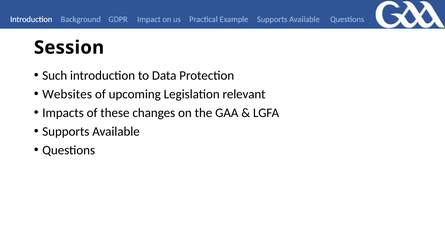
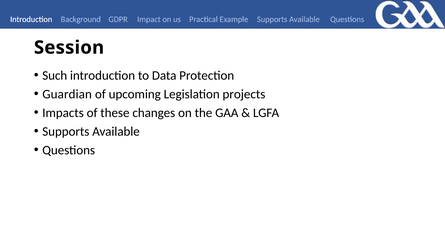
Websites: Websites -> Guardian (67, 94)
relevant: relevant -> projects (244, 94)
